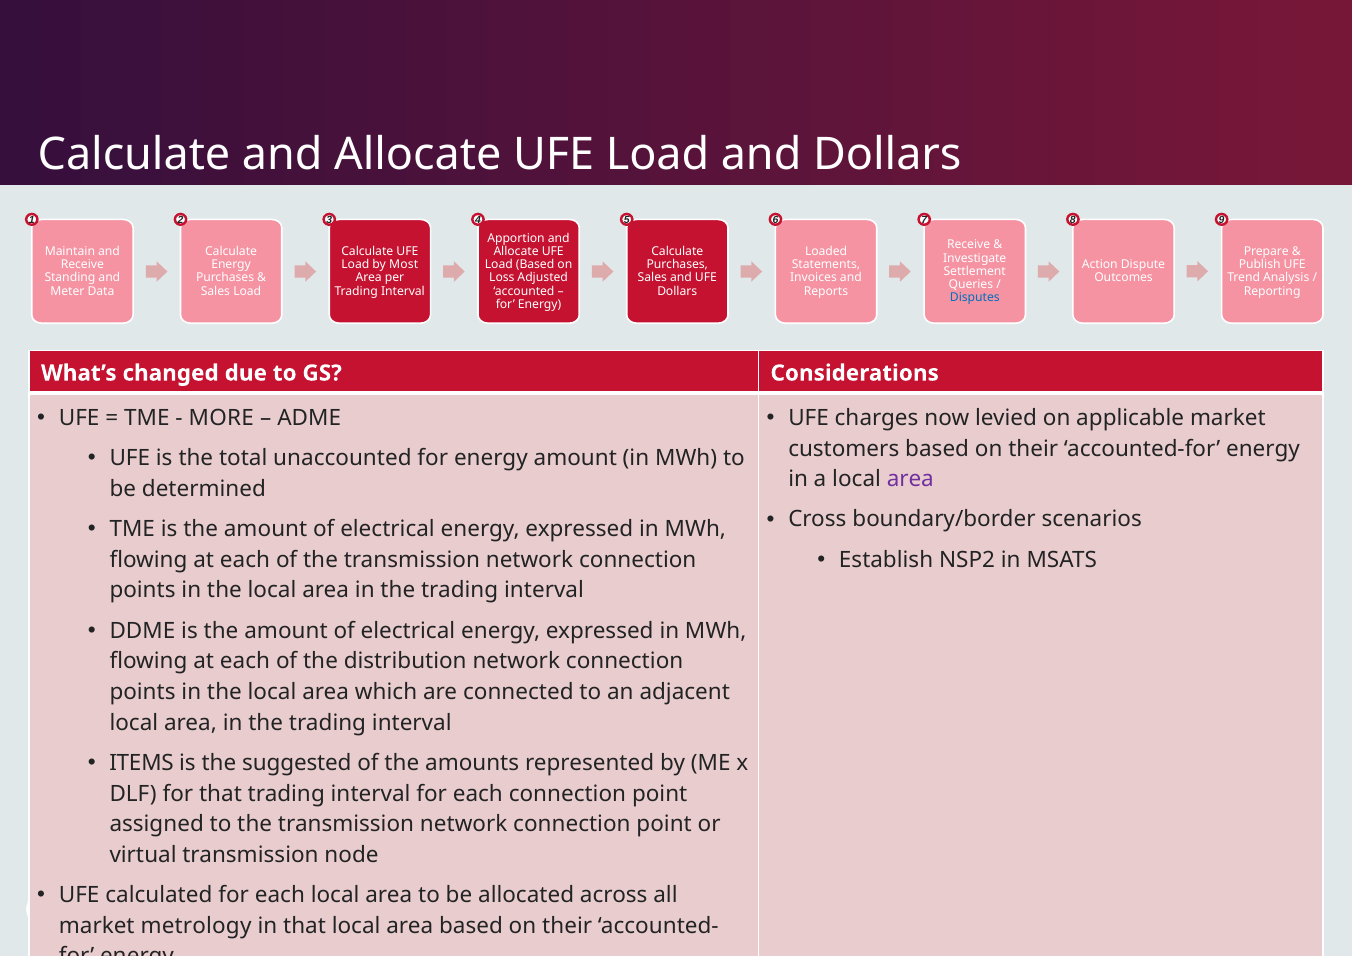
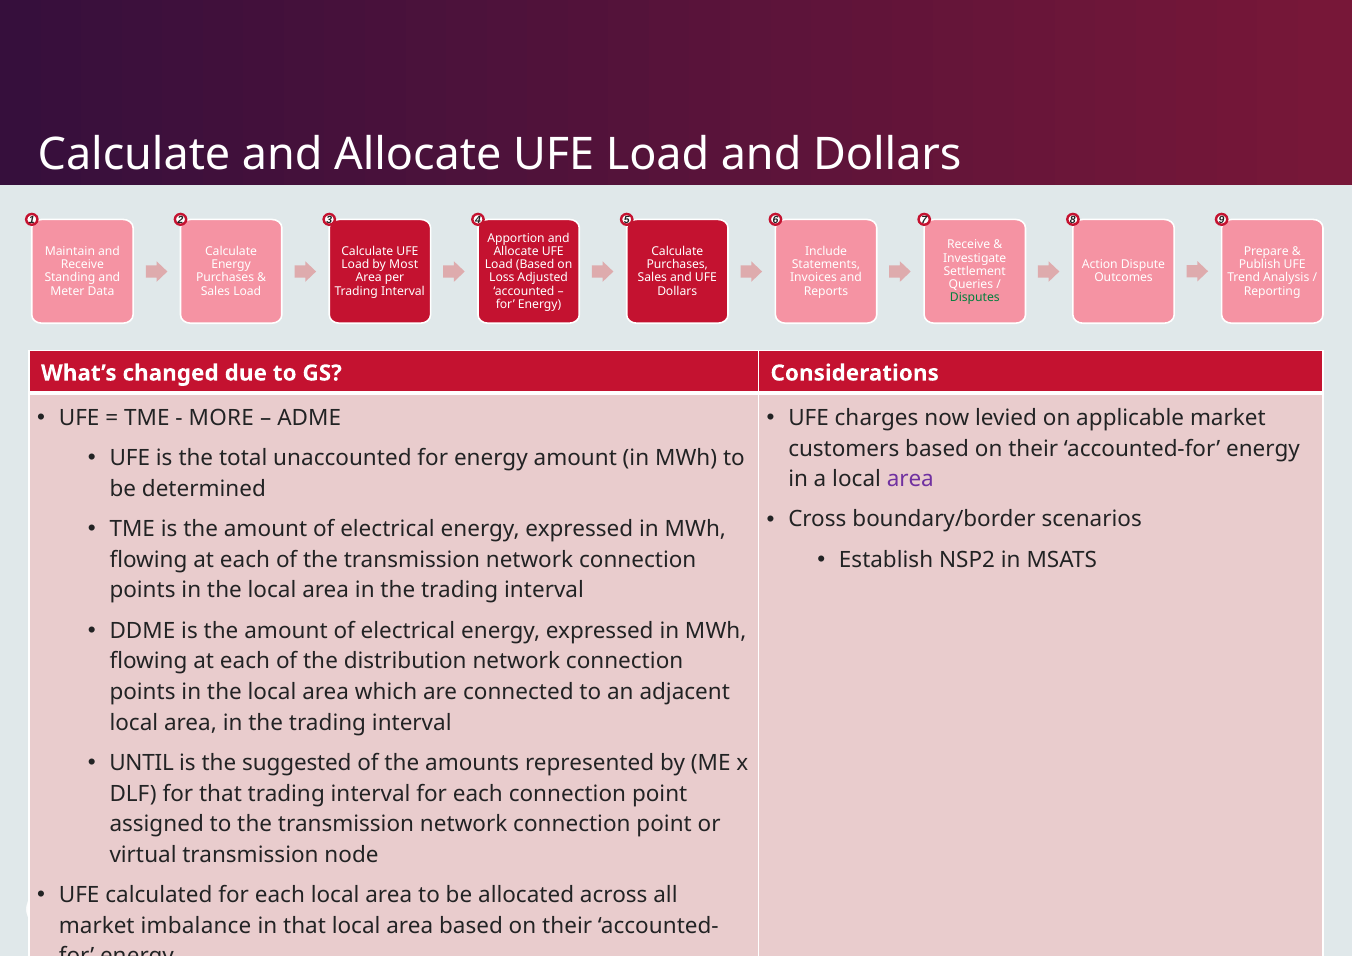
Loaded: Loaded -> Include (826, 251)
Disputes colour: blue -> green (975, 298)
ITEMS: ITEMS -> UNTIL (142, 763)
metrology: metrology -> imbalance (196, 926)
